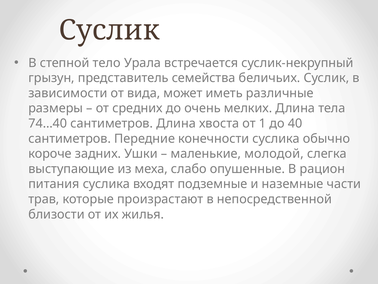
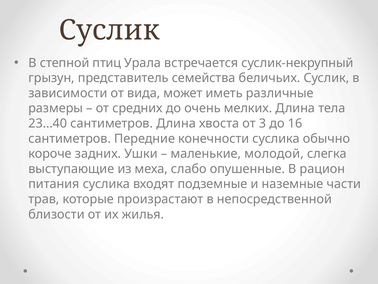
тело: тело -> птиц (107, 63)
74…40: 74…40 -> 23…40 (48, 123)
1: 1 -> 3 (263, 123)
40: 40 -> 16 (295, 123)
